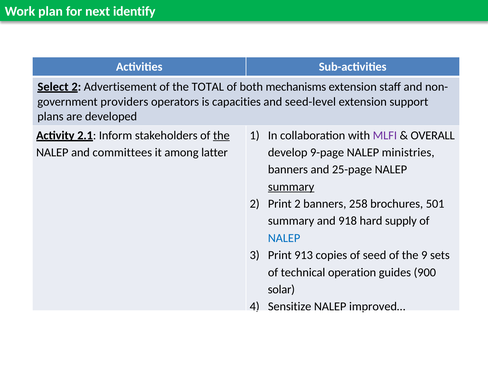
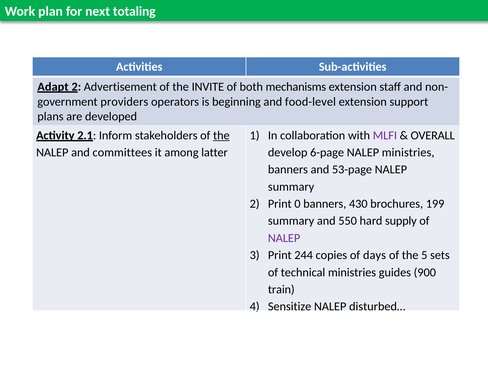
identify: identify -> totaling (134, 11)
Select: Select -> Adapt (53, 87)
TOTAL: TOTAL -> INVITE (208, 87)
capacities: capacities -> beginning (236, 102)
seed-level: seed-level -> food-level (310, 102)
9-page: 9-page -> 6-page (327, 152)
25-page: 25-page -> 53-page (352, 170)
summary underline: present -> none (291, 187)
Print 2: 2 -> 0 (297, 204)
258: 258 -> 430 (358, 204)
501: 501 -> 199 (435, 204)
918: 918 -> 550 (348, 221)
NALEP colour: blue -> purple (284, 238)
913: 913 -> 244 (304, 255)
seed: seed -> days (375, 255)
9: 9 -> 5 (424, 255)
technical operation: operation -> ministries (352, 272)
solar: solar -> train (281, 289)
improved…: improved… -> disturbed… (377, 307)
